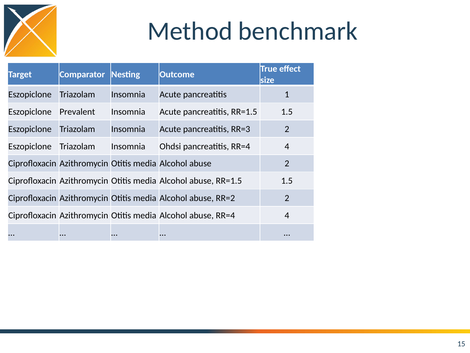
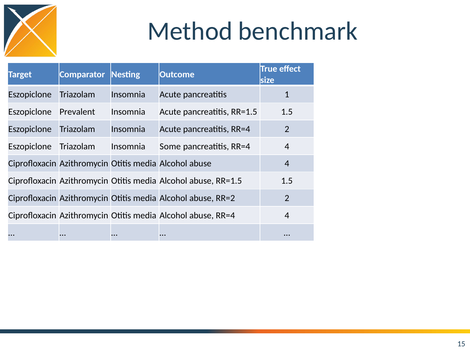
Acute pancreatitis RR=3: RR=3 -> RR=4 (241, 129)
Ohdsi: Ohdsi -> Some (170, 146)
abuse 2: 2 -> 4 (287, 163)
